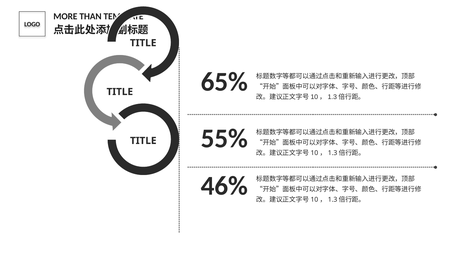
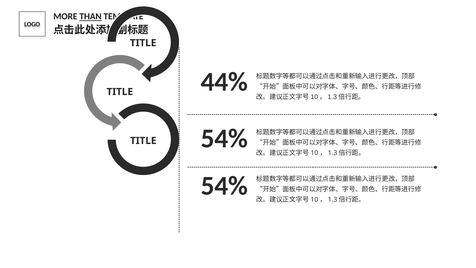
THAN underline: none -> present (90, 17)
65%: 65% -> 44% (224, 82)
55%: 55% -> 54% (224, 138)
46%: 46% -> 54% (224, 186)
